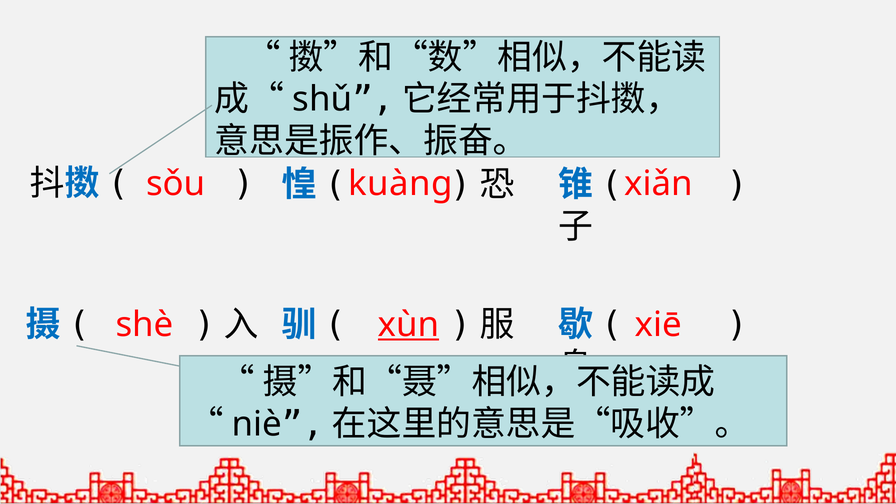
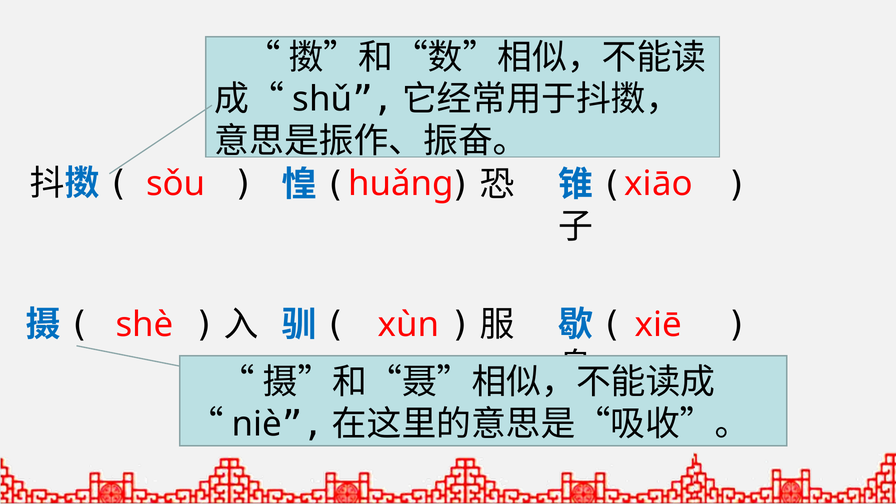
kuàng: kuàng -> huǎng (401, 184)
xiǎn: xiǎn -> xiāo (659, 184)
xùn underline: present -> none (409, 325)
